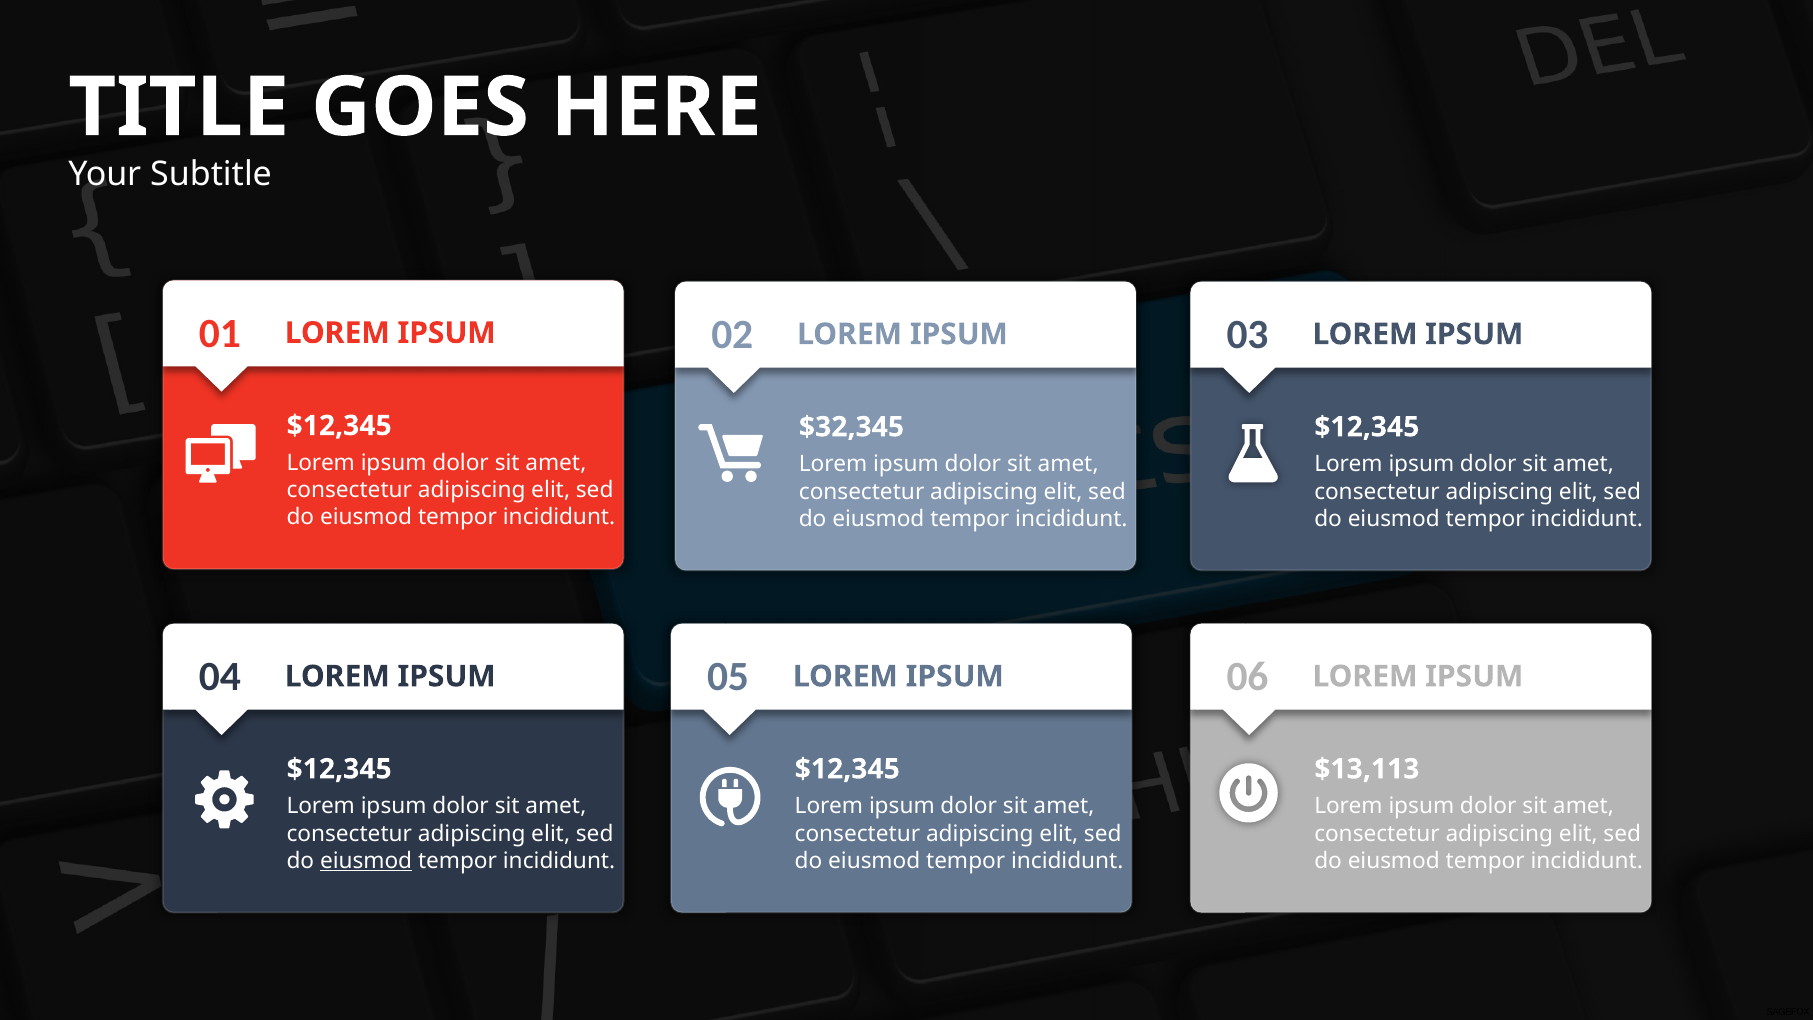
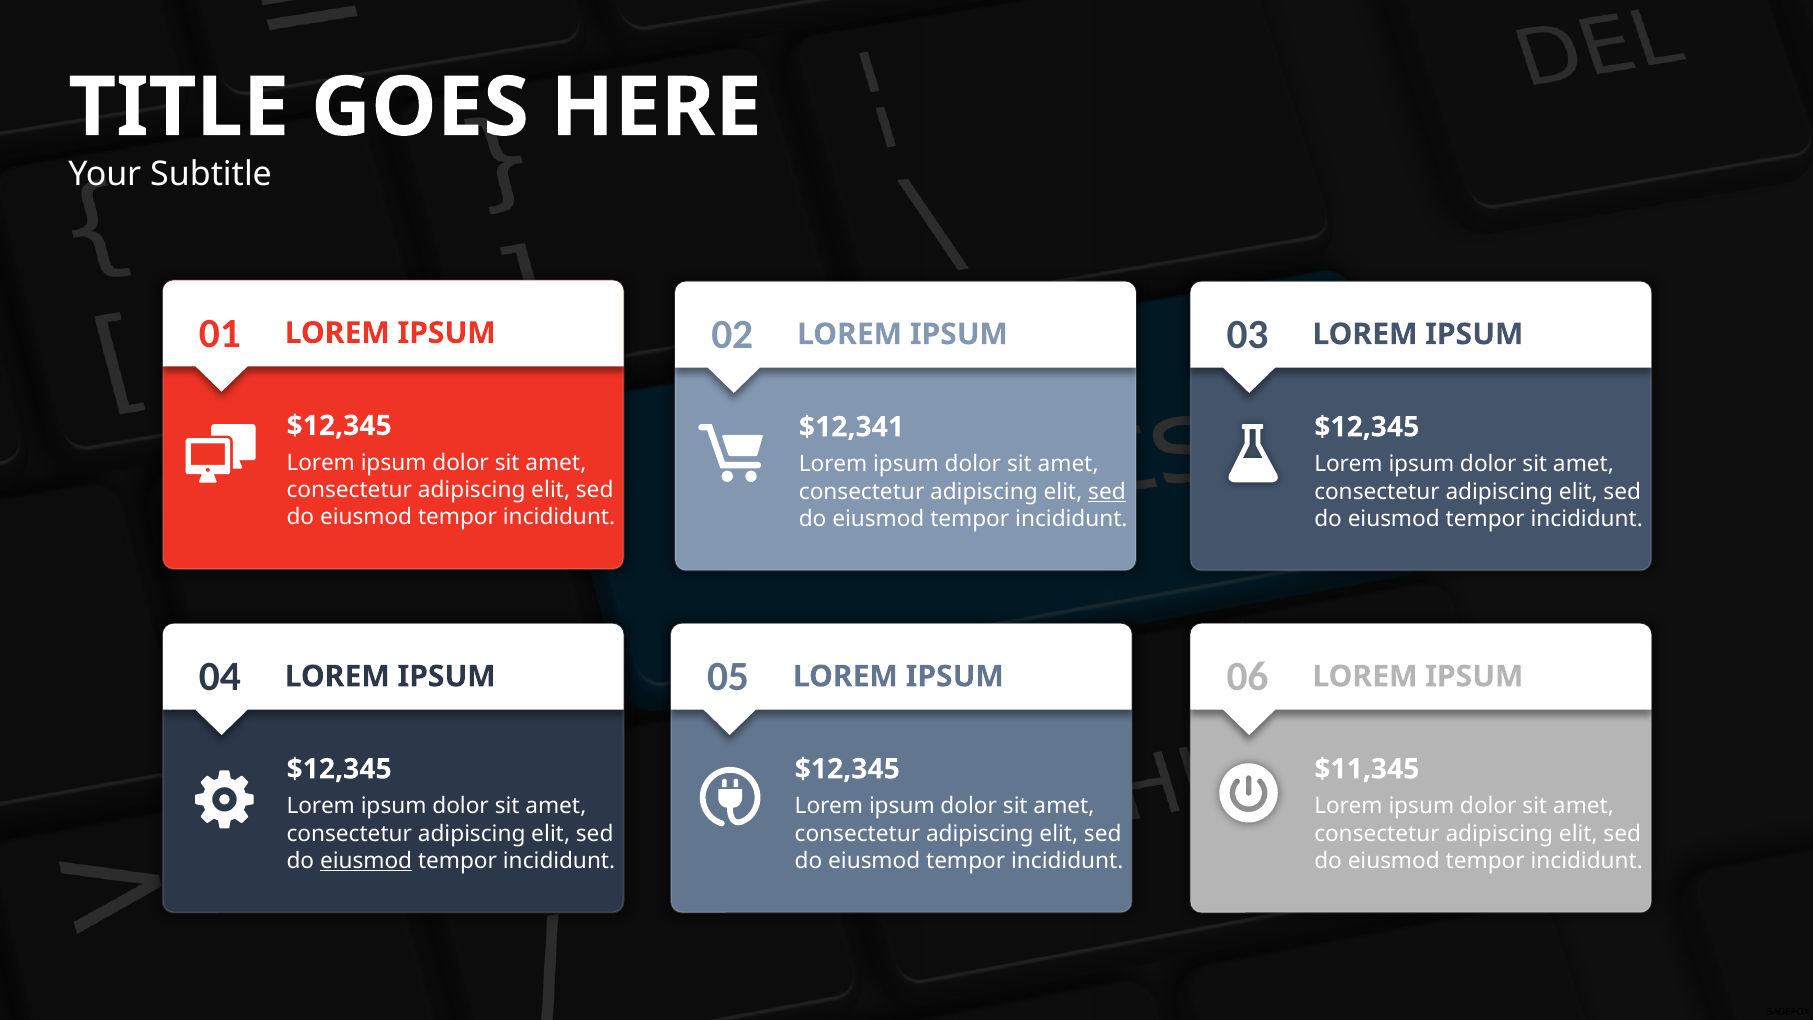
$32,345: $32,345 -> $12,341 (852, 427)
sed underline: none -> present (1107, 491)
$13,113: $13,113 -> $11,345 (1367, 769)
